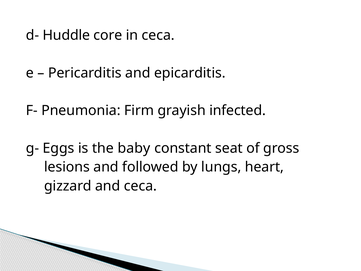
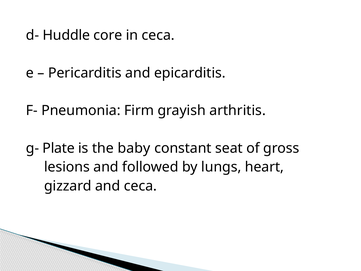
infected: infected -> arthritis (238, 110)
Eggs: Eggs -> Plate (59, 148)
